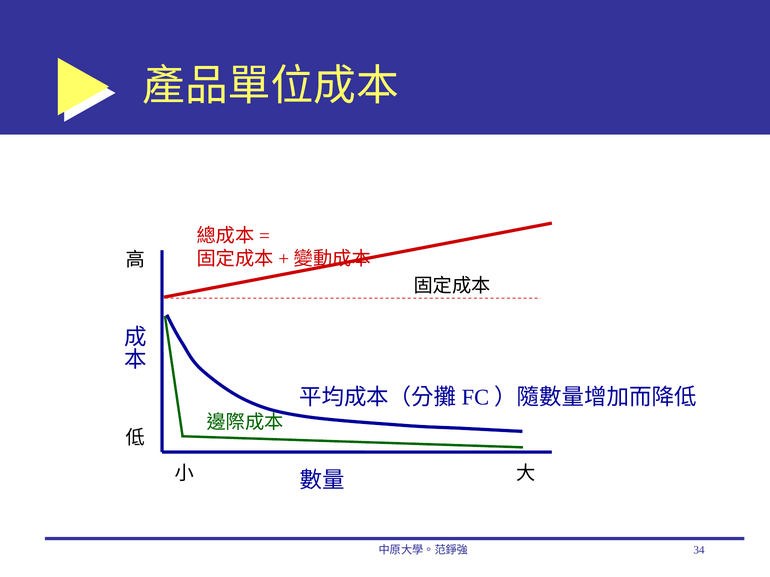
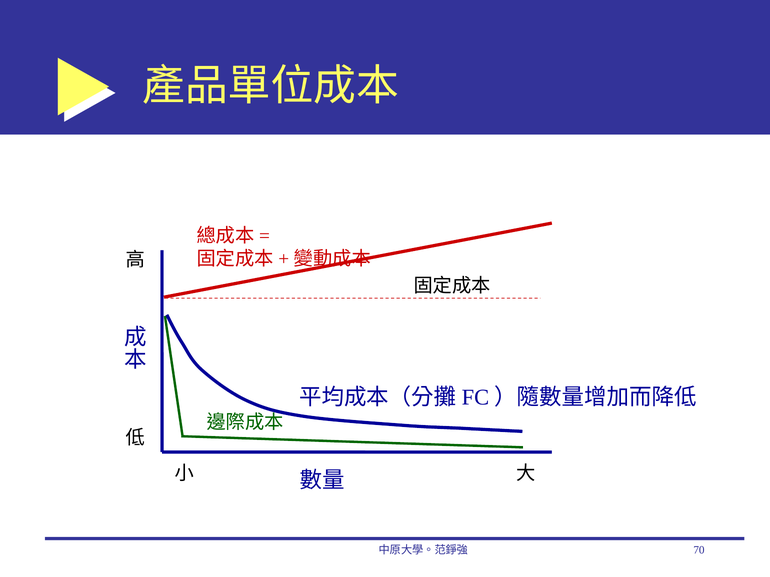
34: 34 -> 70 (699, 550)
